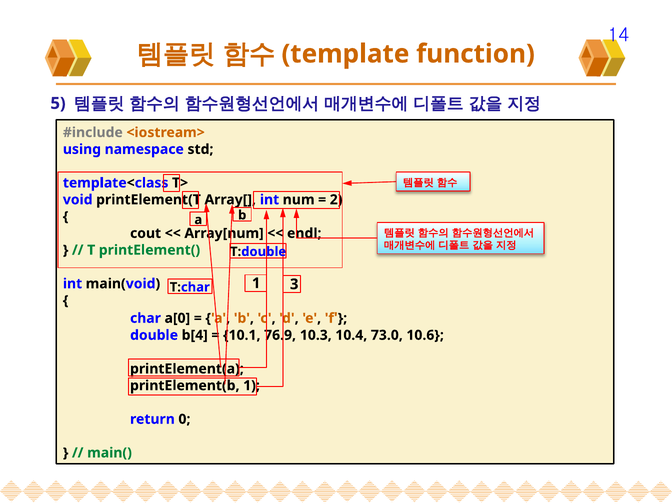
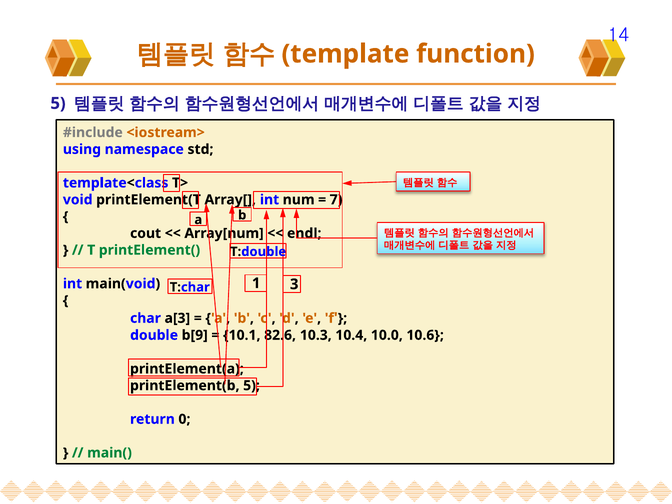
2: 2 -> 7 (336, 200)
a[0: a[0 -> a[3 (177, 318)
b[4: b[4 -> b[9 (195, 335)
76.9: 76.9 -> 82.6 (280, 335)
73.0: 73.0 -> 10.0 (387, 335)
printElement(b 1: 1 -> 5 (252, 386)
